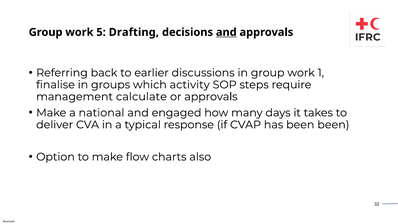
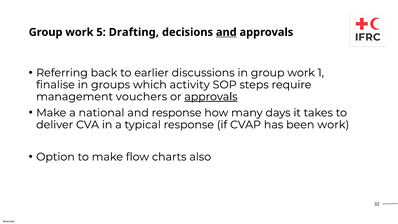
calculate: calculate -> vouchers (141, 97)
approvals underline: none -> present (211, 97)
and engaged: engaged -> response (177, 113)
been been: been -> work (333, 125)
